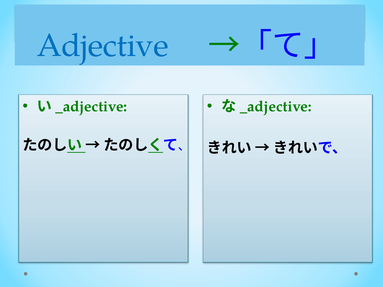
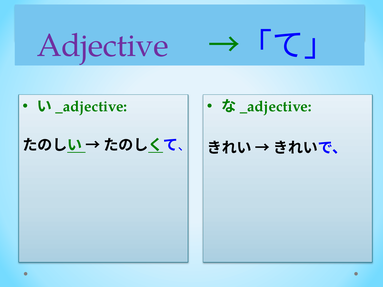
Adjective colour: blue -> purple (103, 46)
